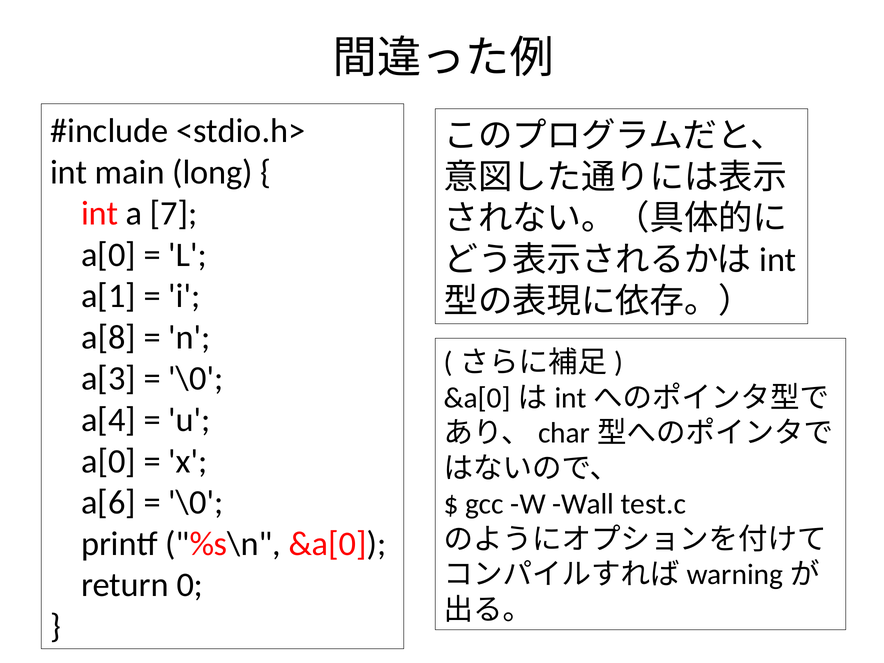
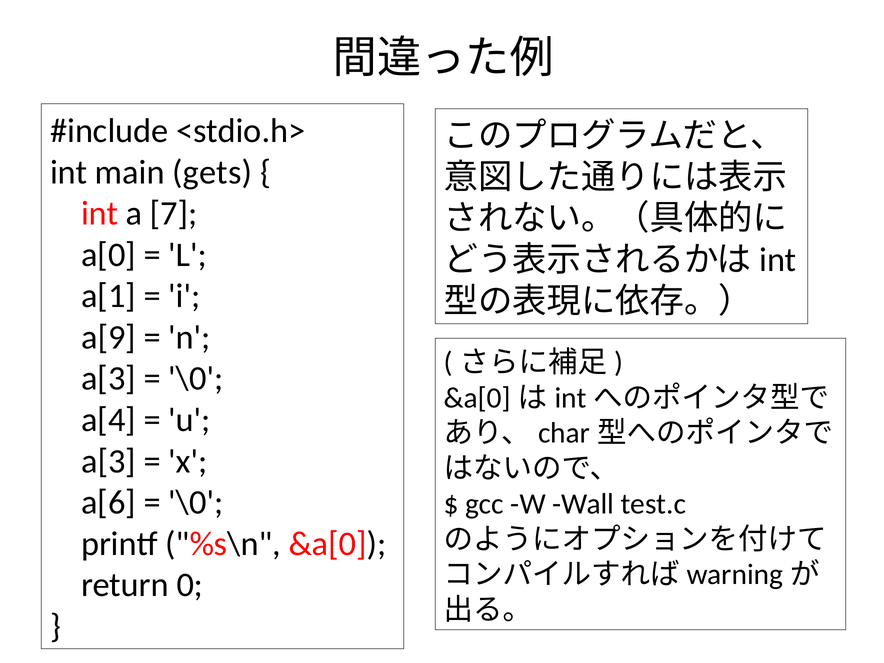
long: long -> gets (212, 172)
a[8: a[8 -> a[9 (108, 337)
a[0: a[0 -> a[3 (108, 461)
